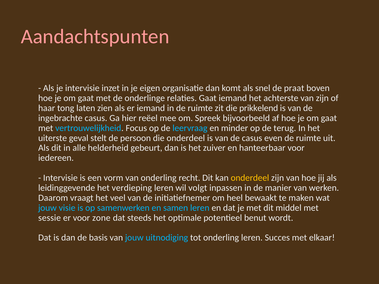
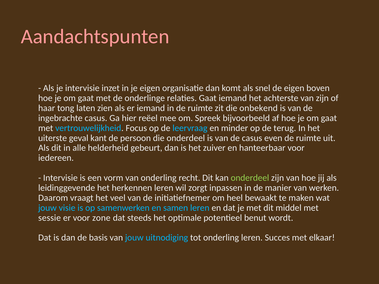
de praat: praat -> eigen (294, 88)
prikkelend: prikkelend -> onbekend (259, 108)
stelt: stelt -> kant (99, 138)
onderdeel colour: yellow -> light green (250, 178)
verdieping: verdieping -> herkennen (132, 188)
volgt: volgt -> zorgt (198, 188)
